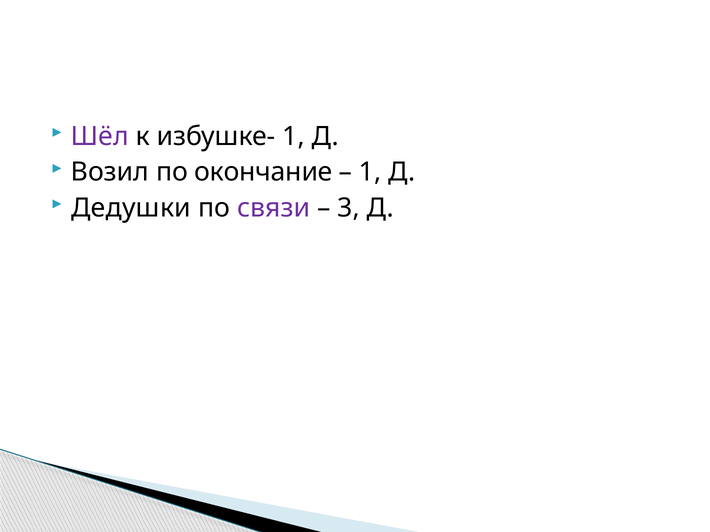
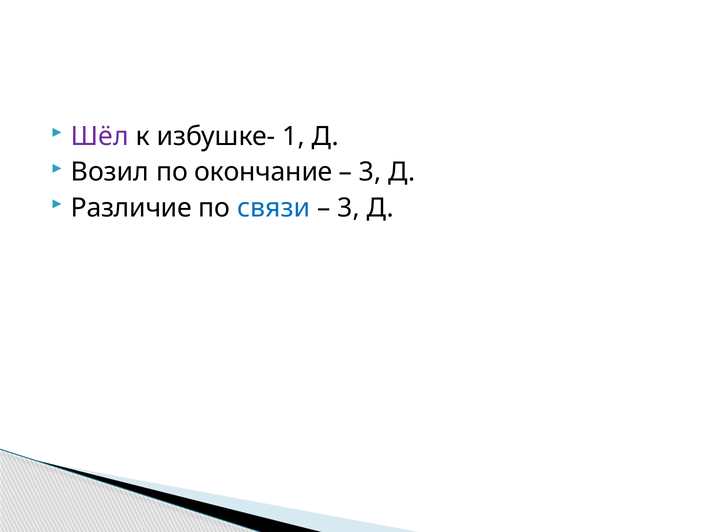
1: 1 -> 3 (370, 172)
Дедушки: Дедушки -> Различие (131, 208)
связи colour: purple -> blue (274, 208)
